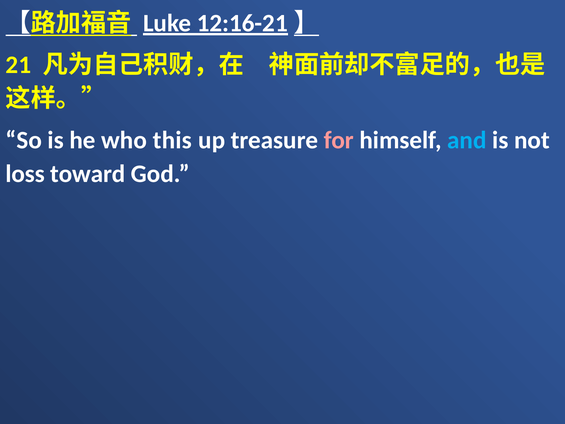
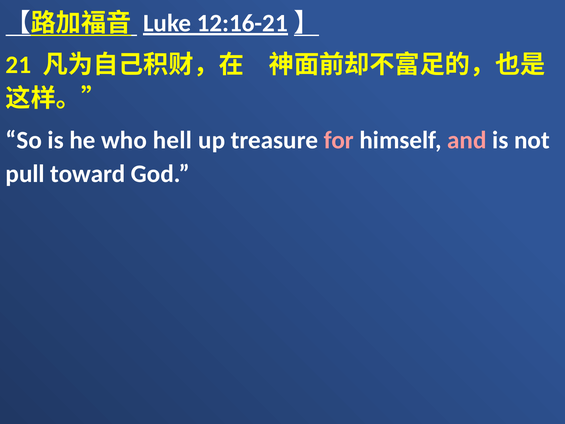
this: this -> hell (172, 140)
and colour: light blue -> pink (467, 140)
loss: loss -> pull (25, 174)
